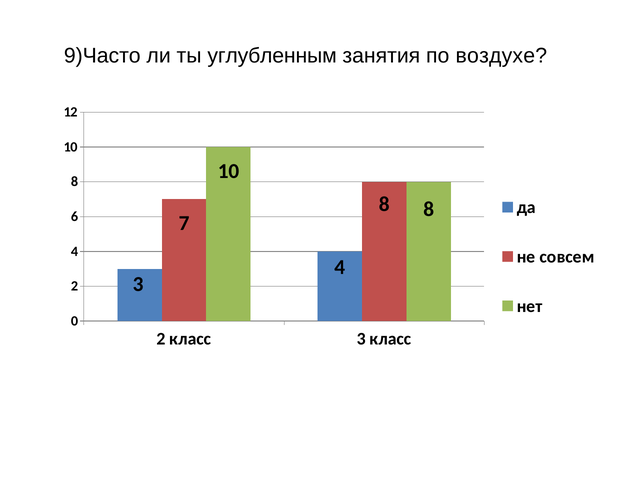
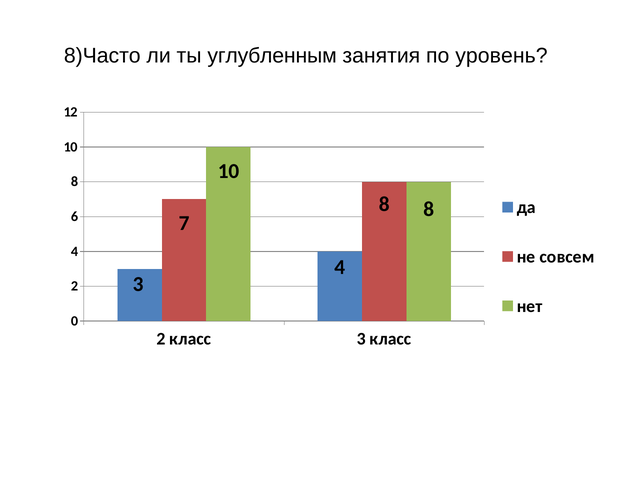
9)Часто: 9)Часто -> 8)Часто (102, 56)
воздухе: воздухе -> уровень (501, 56)
